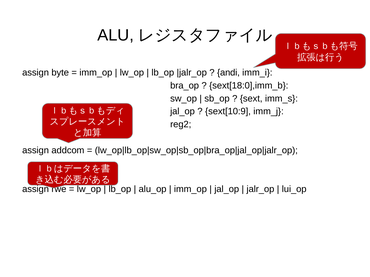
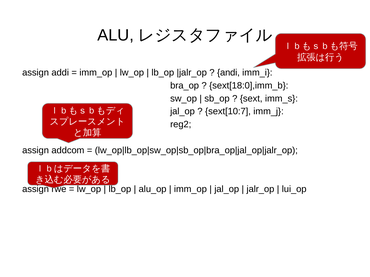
byte: byte -> addi (60, 73)
sext[10:9: sext[10:9 -> sext[10:7 (228, 112)
